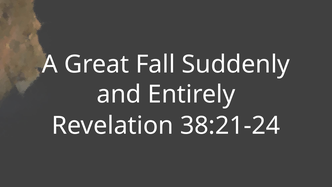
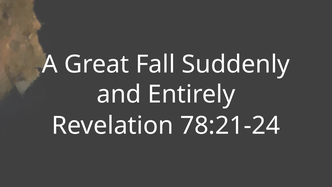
38:21-24: 38:21-24 -> 78:21-24 (230, 126)
